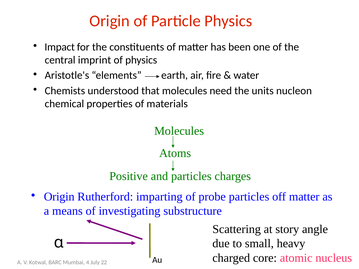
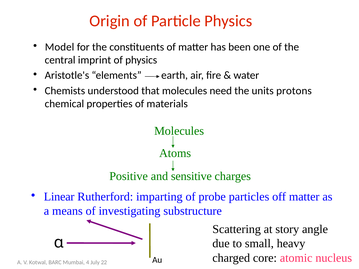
Impact: Impact -> Model (60, 47)
nucleon: nucleon -> protons (294, 91)
and particles: particles -> sensitive (191, 176)
Origin: Origin -> Linear (59, 197)
